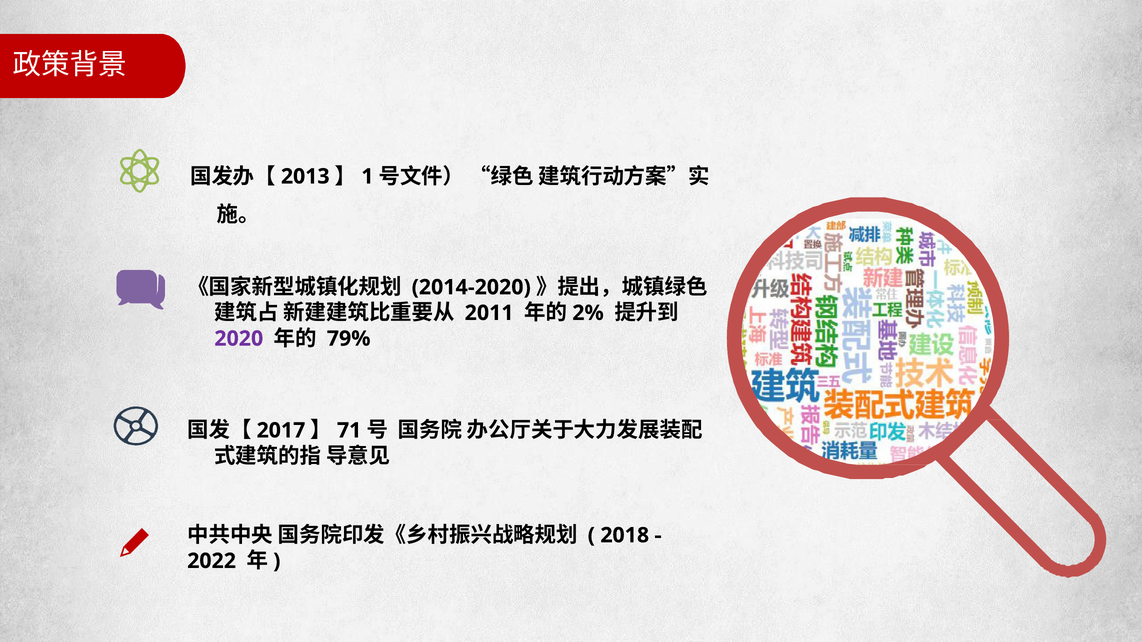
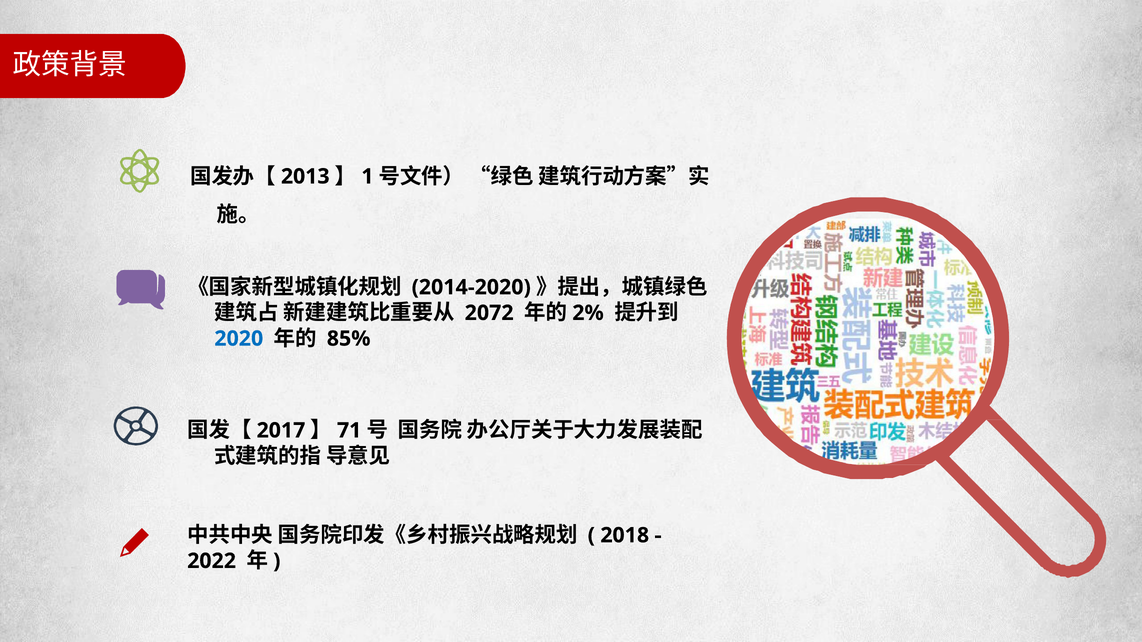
2011: 2011 -> 2072 (489, 313)
2020 colour: purple -> blue (239, 339)
79%: 79% -> 85% (349, 339)
